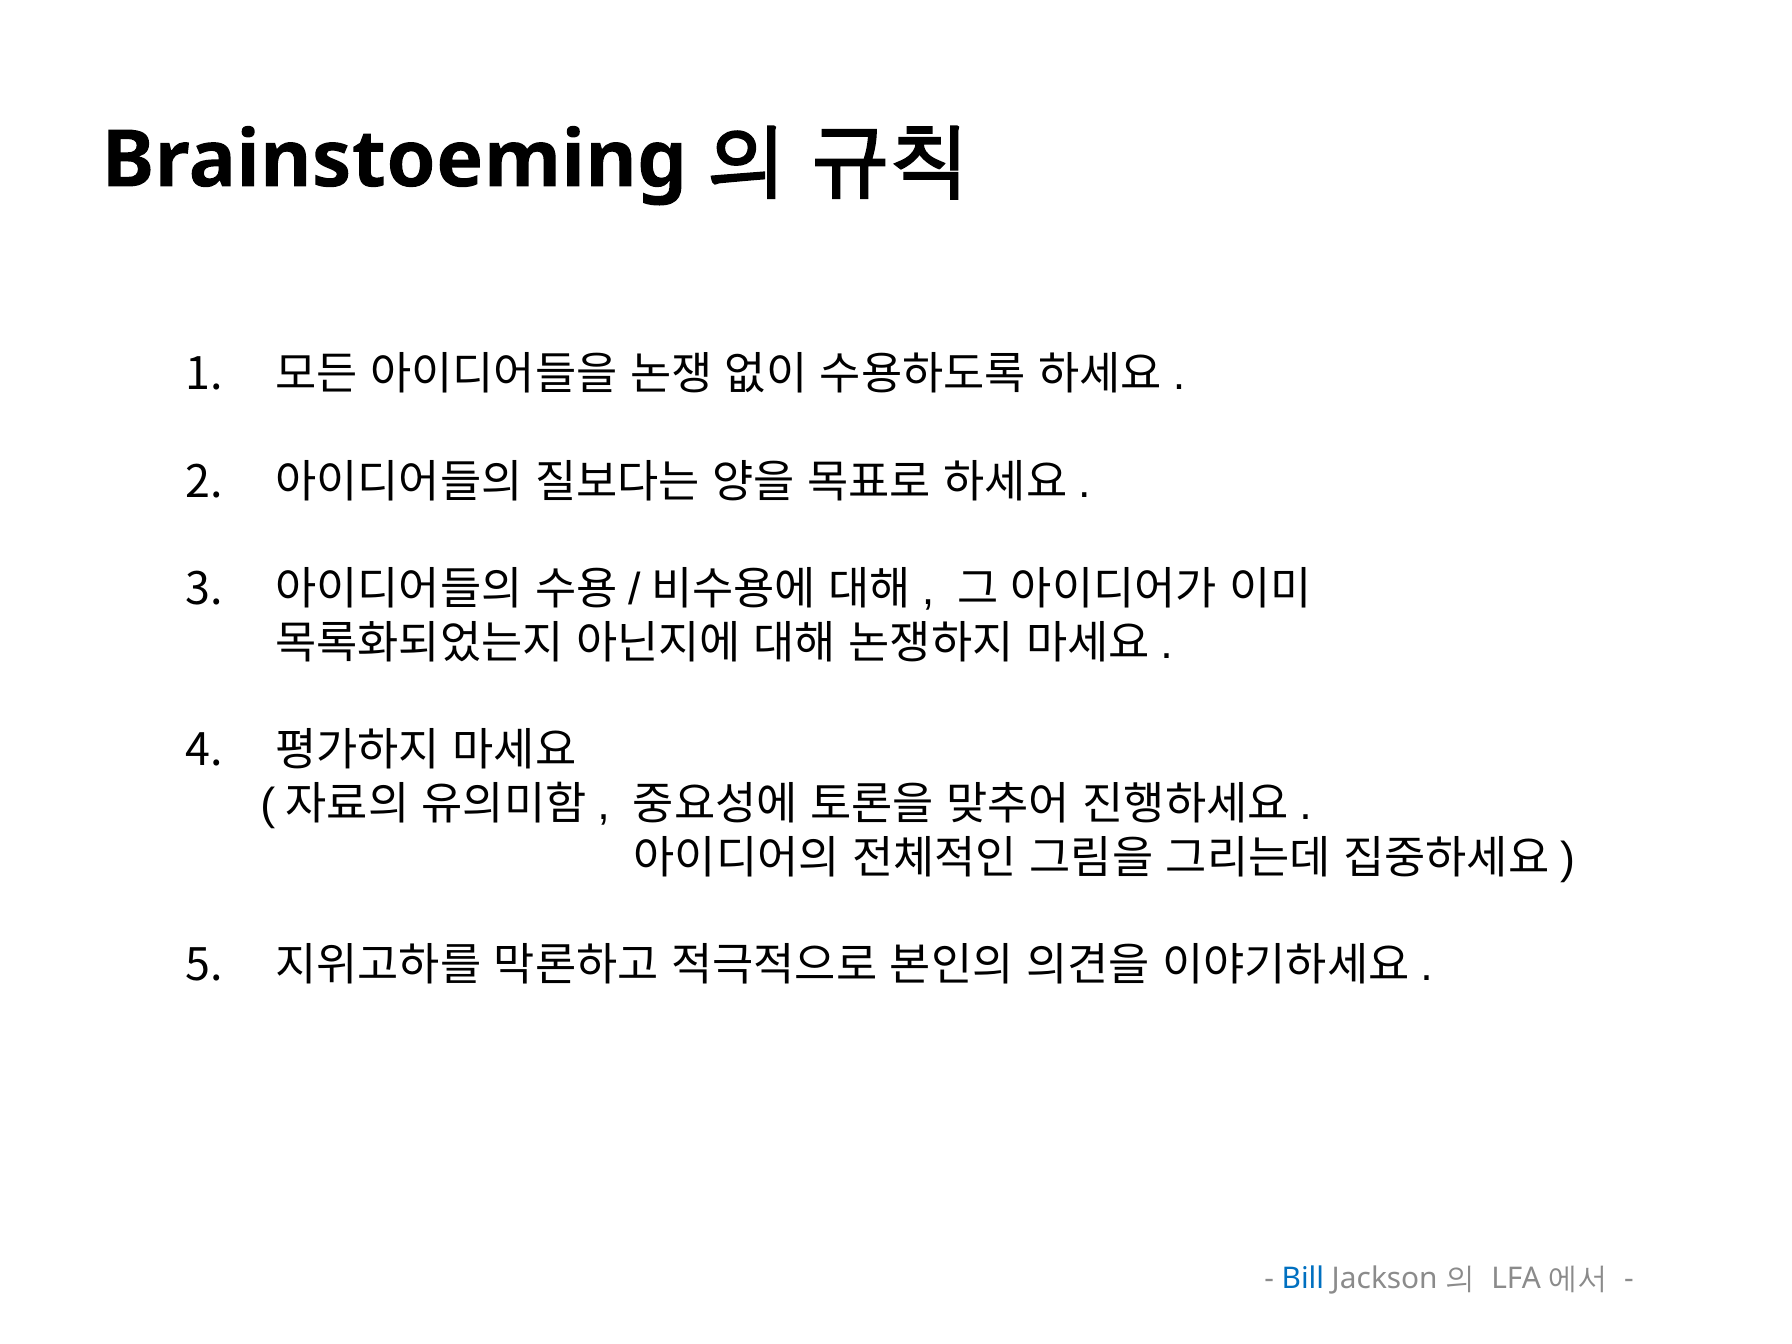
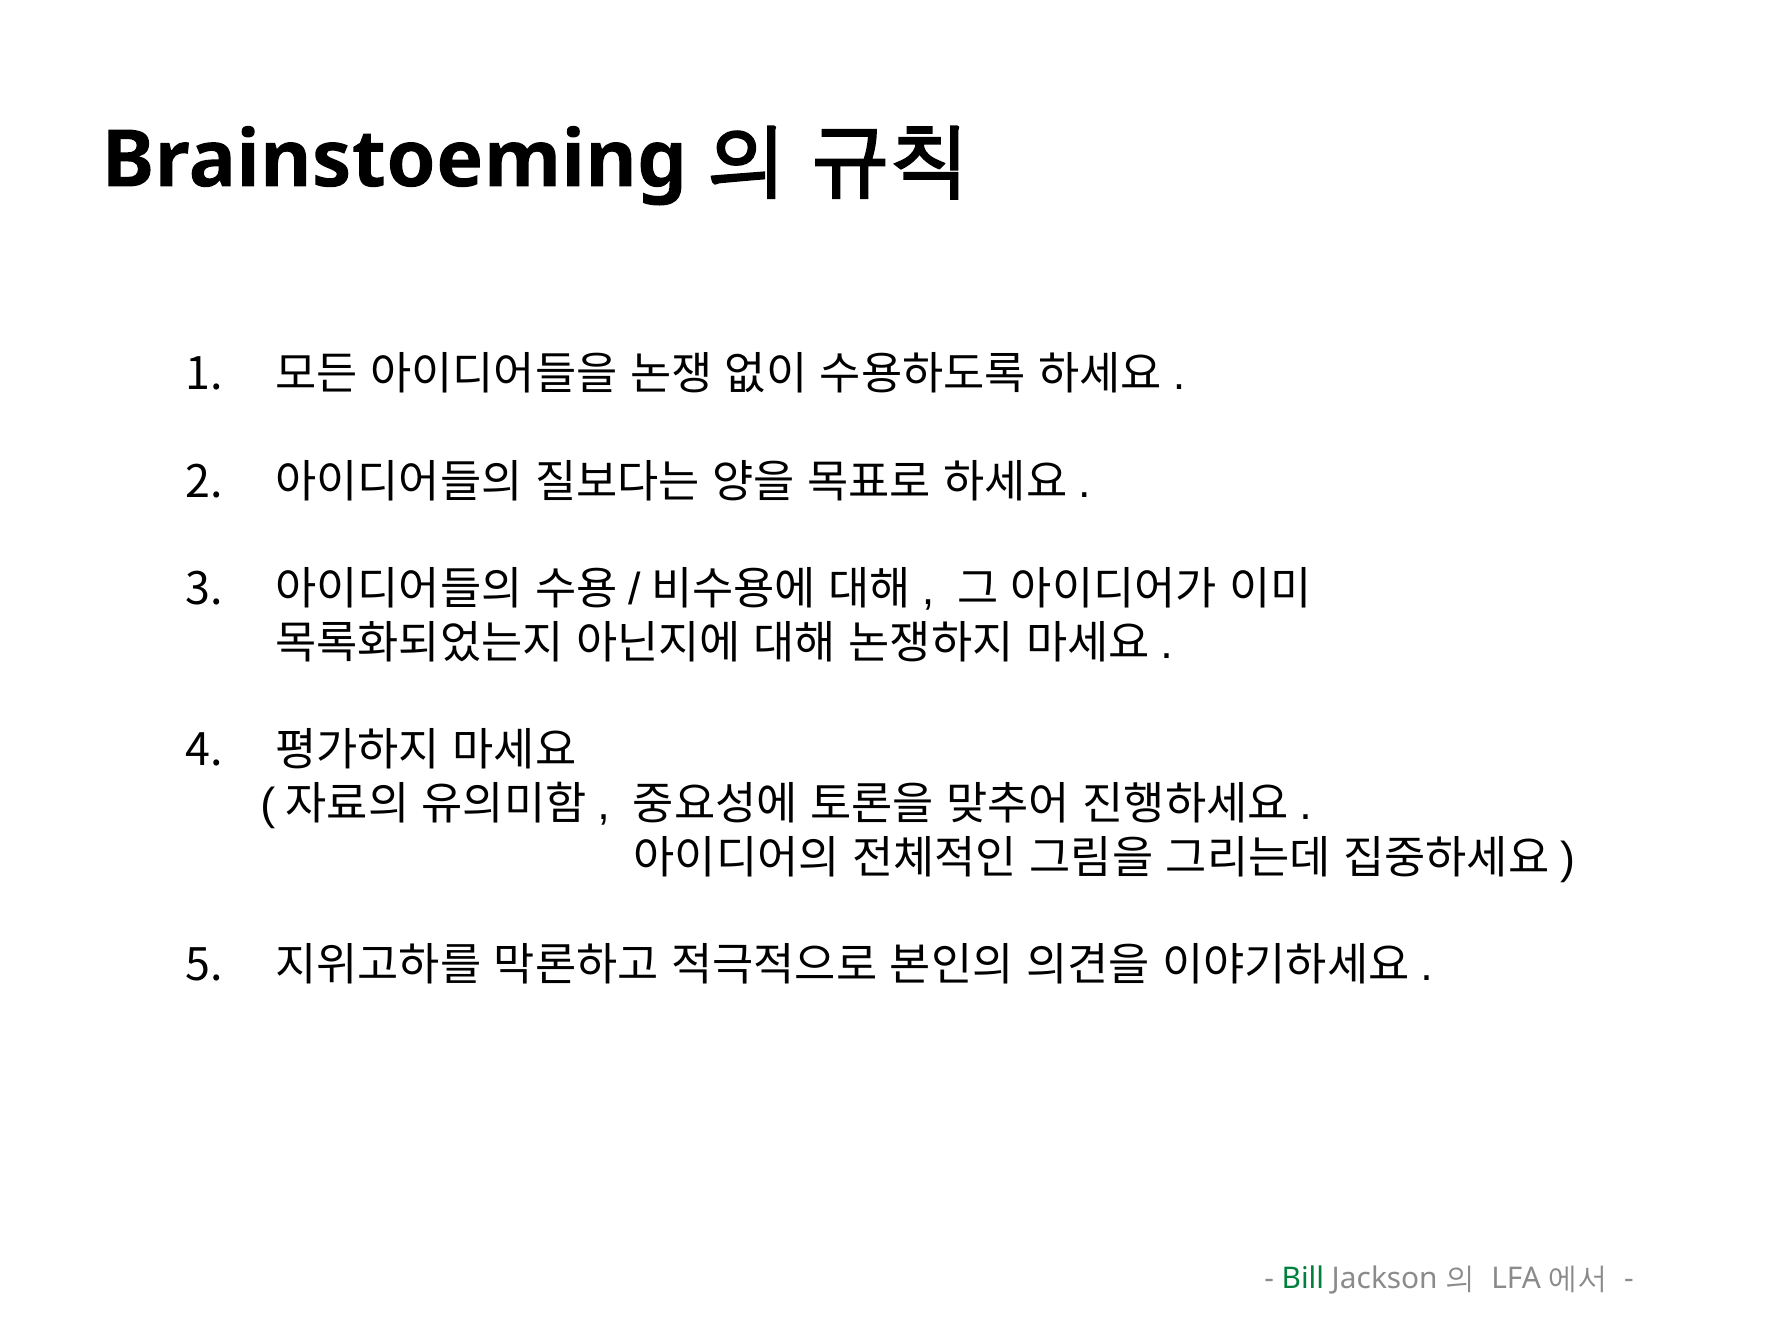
Bill colour: blue -> green (1303, 1279)
